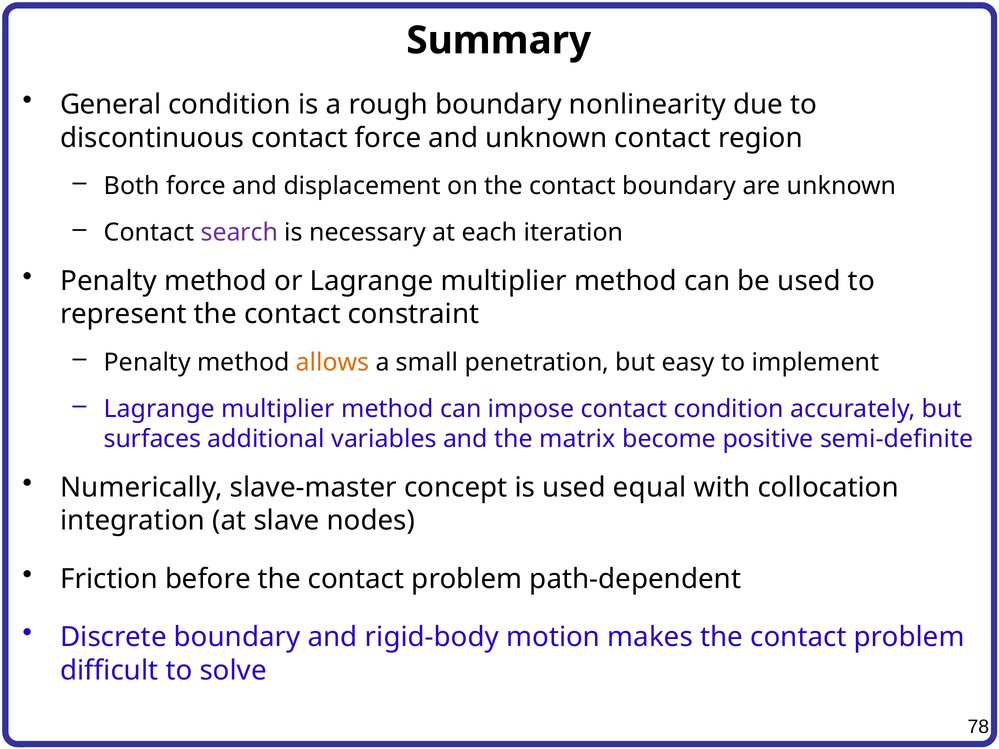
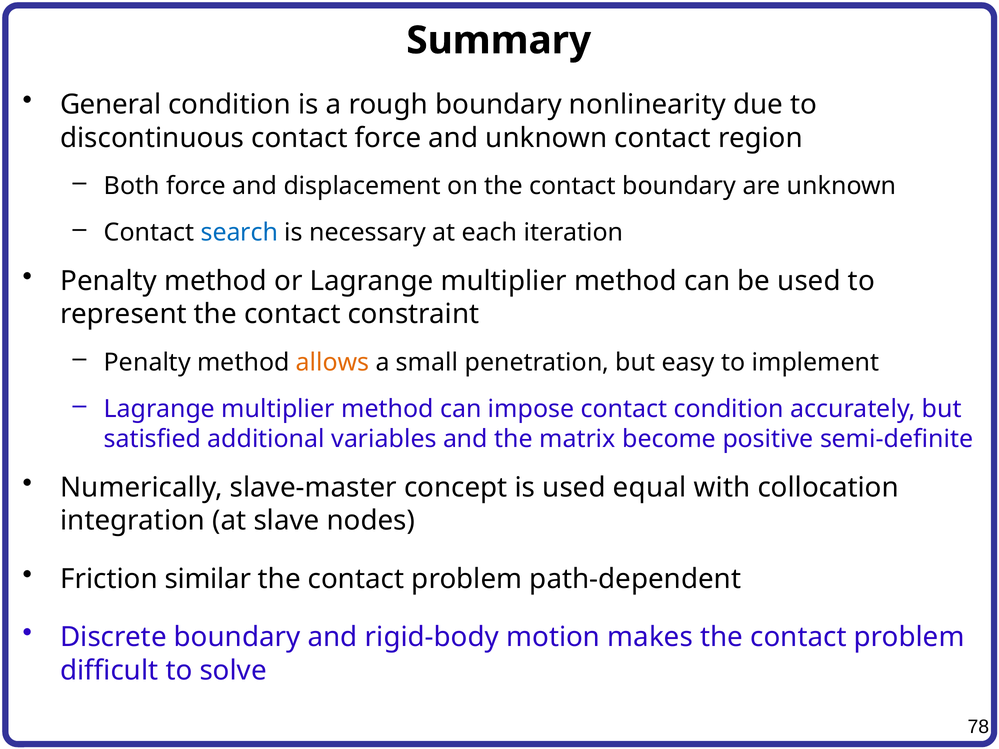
search colour: purple -> blue (239, 233)
surfaces: surfaces -> satisfied (152, 439)
before: before -> similar (208, 579)
